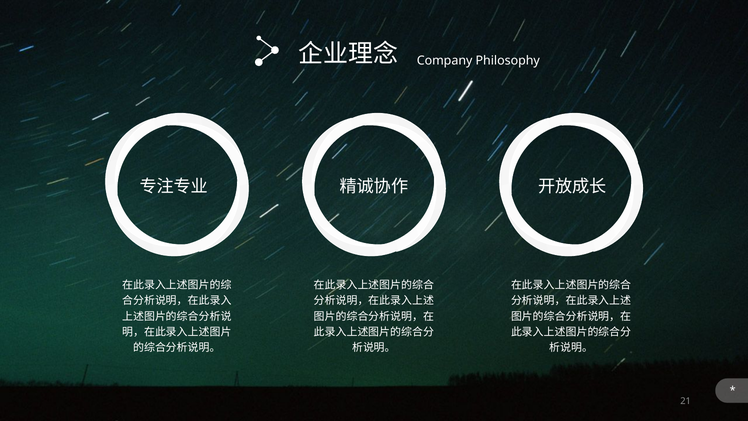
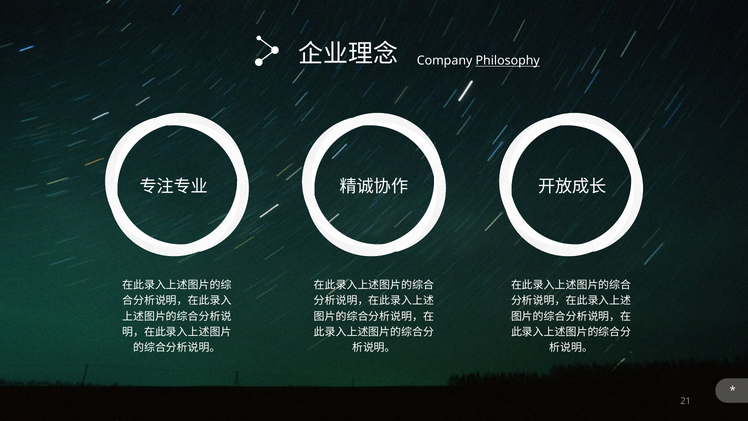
Philosophy underline: none -> present (508, 61)
